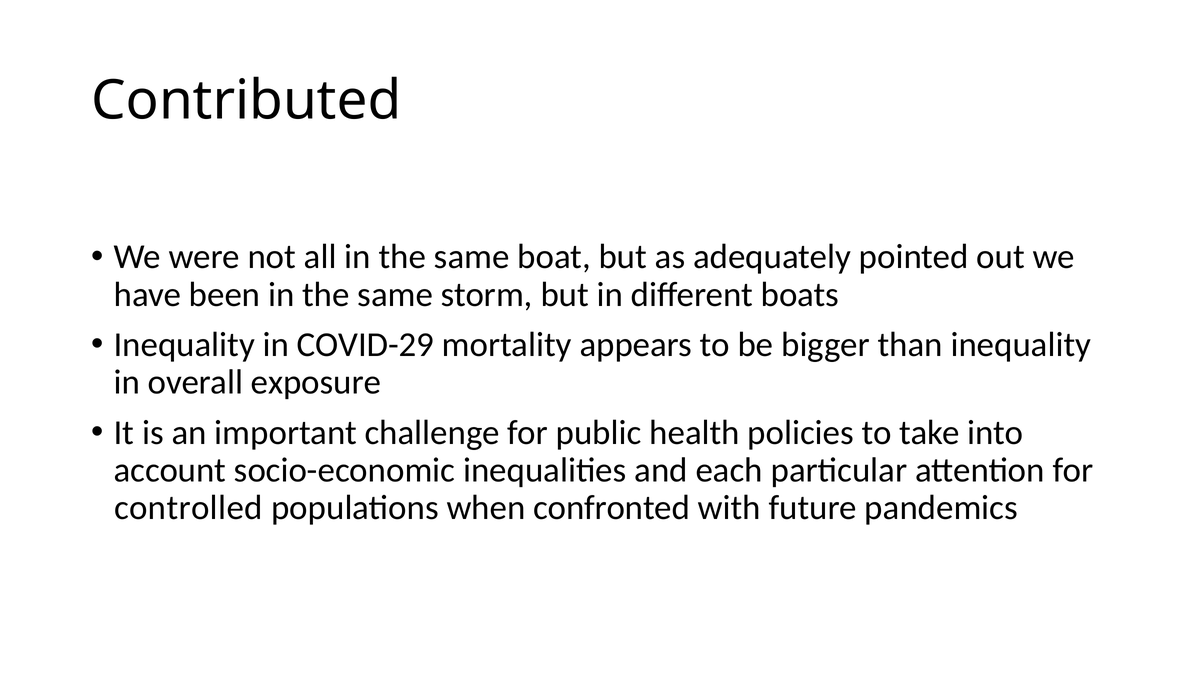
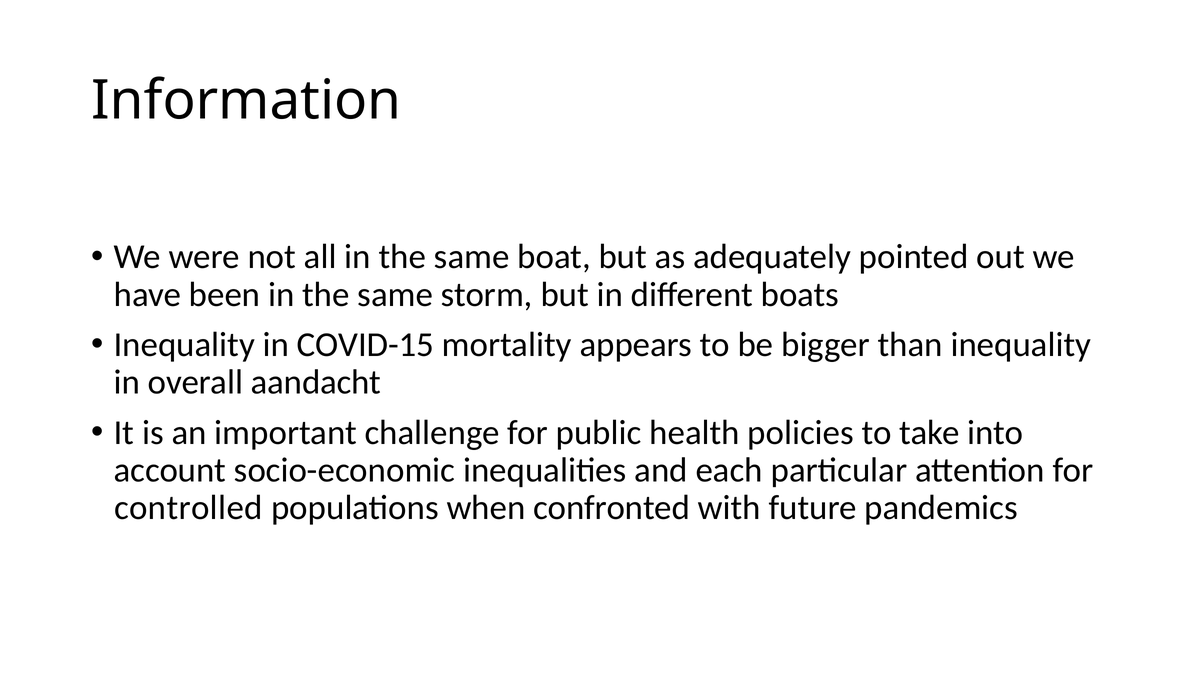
Contributed: Contributed -> Information (246, 101)
COVID-29: COVID-29 -> COVID-15 (365, 345)
exposure: exposure -> aandacht (316, 382)
